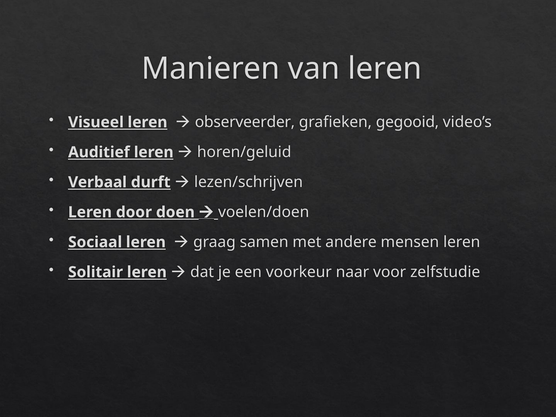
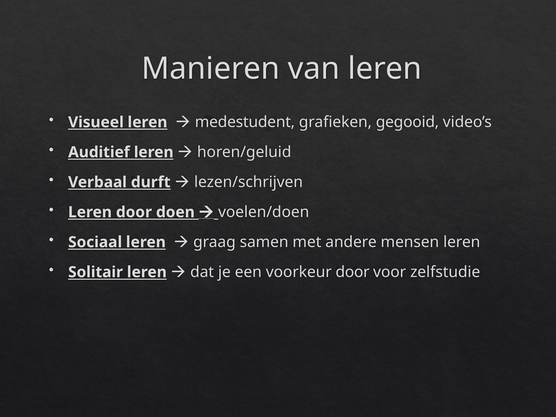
observeerder: observeerder -> medestudent (245, 122)
voorkeur naar: naar -> door (353, 272)
